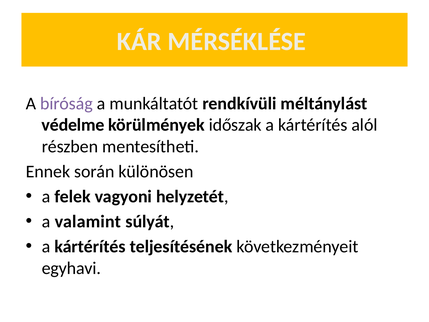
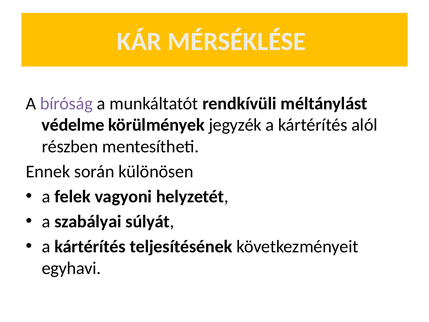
időszak: időszak -> jegyzék (235, 125)
valamint: valamint -> szabályai (88, 221)
